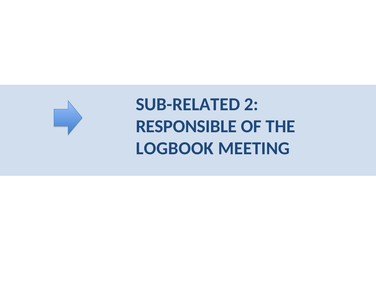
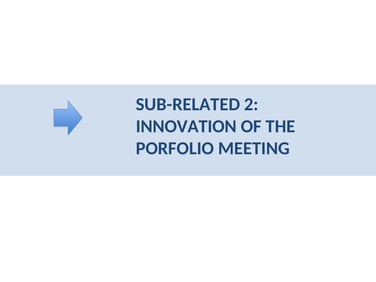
RESPONSIBLE: RESPONSIBLE -> INNOVATION (186, 126)
LOGBOOK: LOGBOOK -> PORFOLIO (175, 148)
